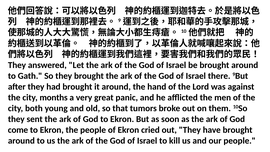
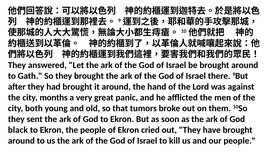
come: come -> black (18, 130)
